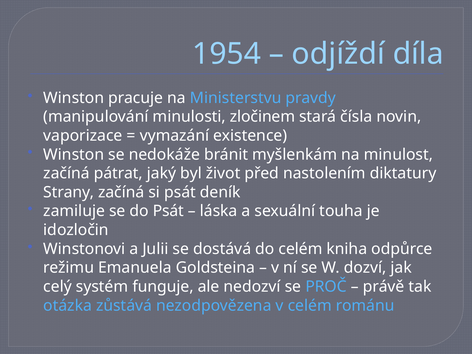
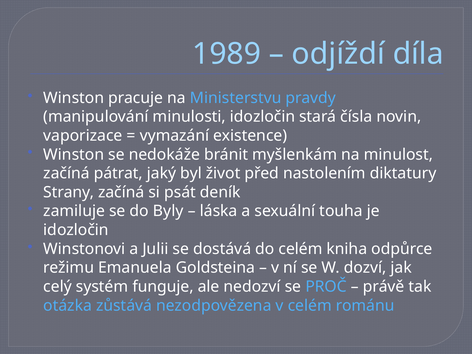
1954: 1954 -> 1989 (227, 54)
minulosti zločinem: zločinem -> idozločin (263, 117)
do Psát: Psát -> Byly (168, 211)
